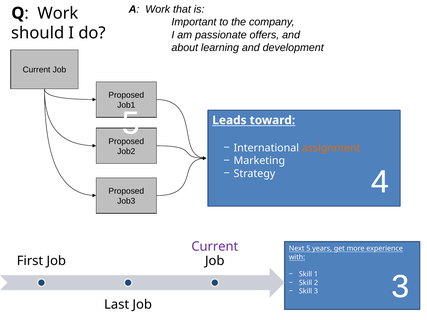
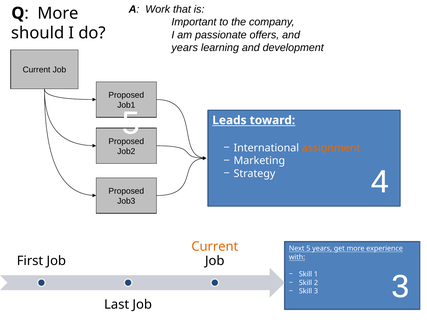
Work: Work -> More (58, 13)
about: about -> years (185, 48)
Current colour: purple -> orange (215, 247)
